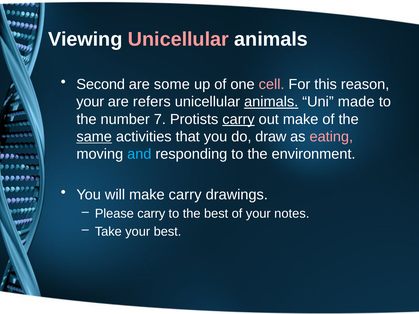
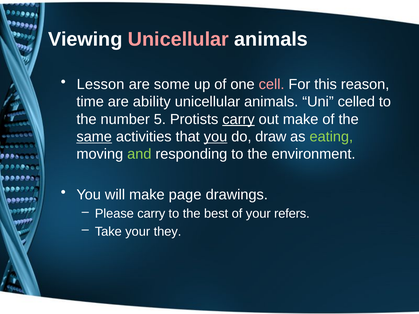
Second: Second -> Lesson (101, 84)
your: your -> time (90, 102)
refers: refers -> ability (152, 102)
animals underline: present -> none (271, 102)
made: made -> celled (356, 102)
7: 7 -> 5 (160, 119)
you underline: none -> present (216, 137)
eating colour: pink -> light green (331, 137)
and colour: light blue -> light green (139, 154)
make carry: carry -> page (185, 195)
notes: notes -> refers (292, 214)
your best: best -> they (168, 232)
